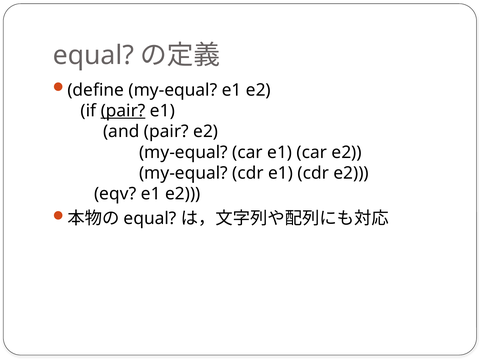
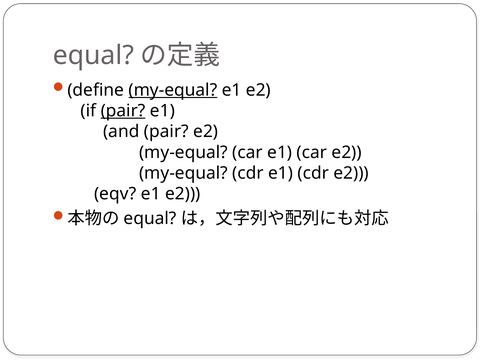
my-equal underline: none -> present (173, 90)
